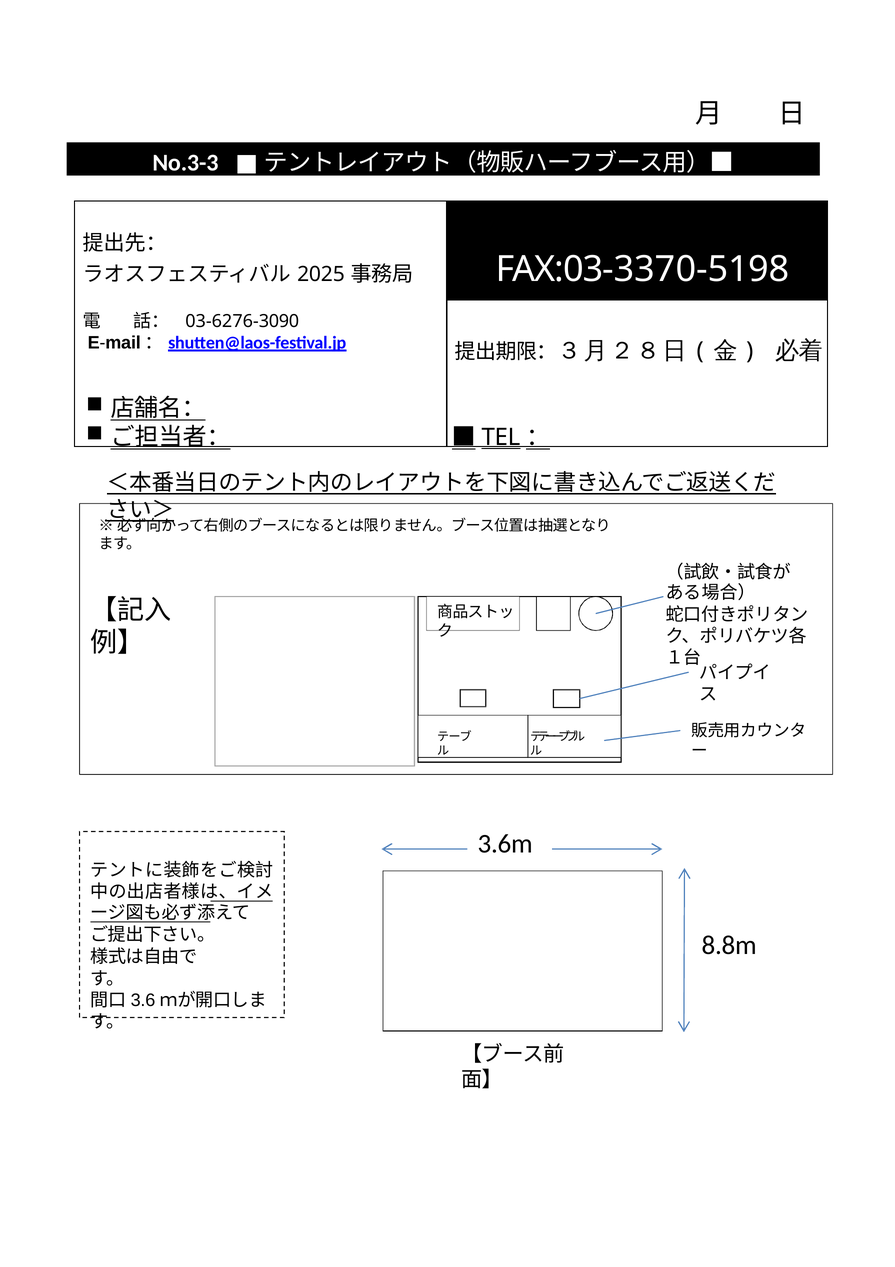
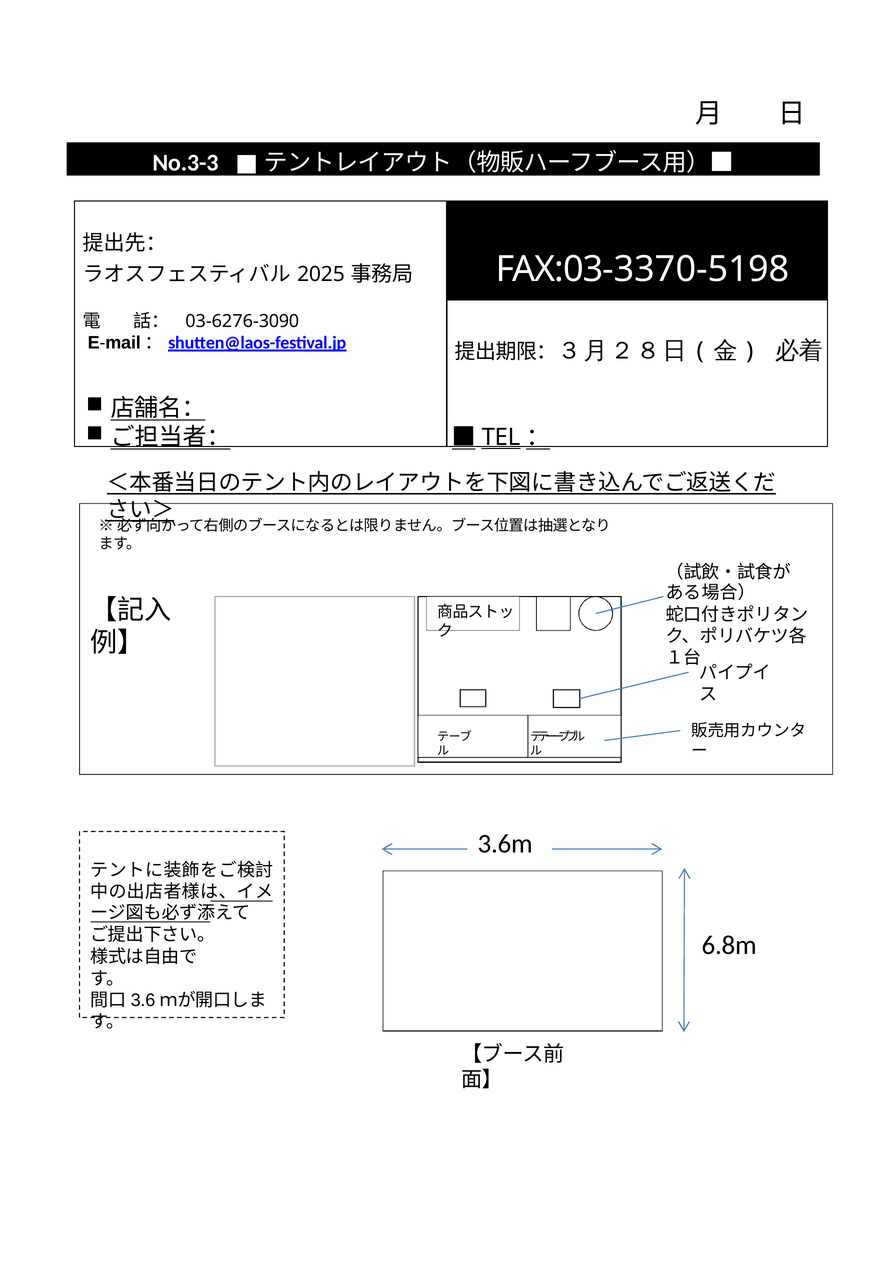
8.8m: 8.8m -> 6.8m (729, 945)
